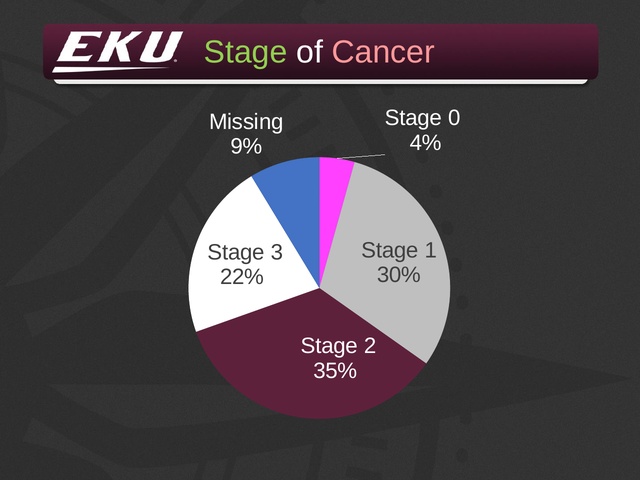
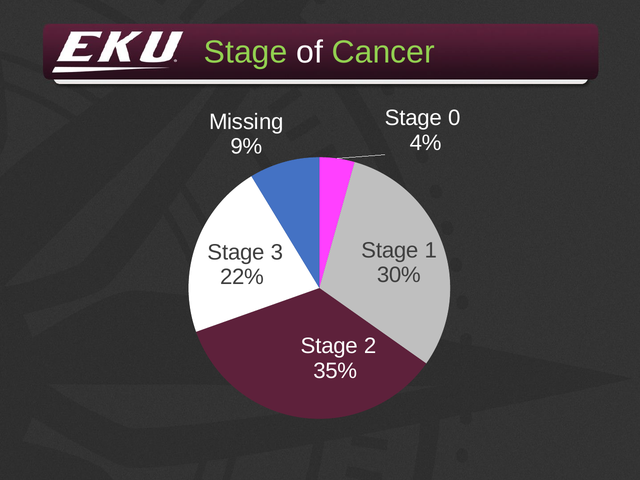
Cancer colour: pink -> light green (383, 52)
